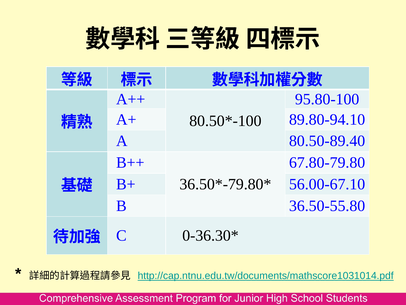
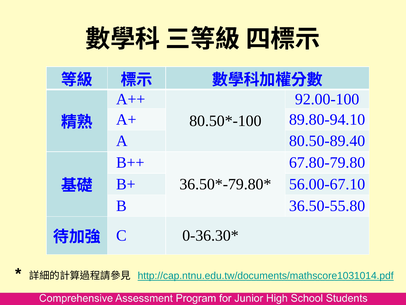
95.80-100: 95.80-100 -> 92.00-100 (327, 99)
